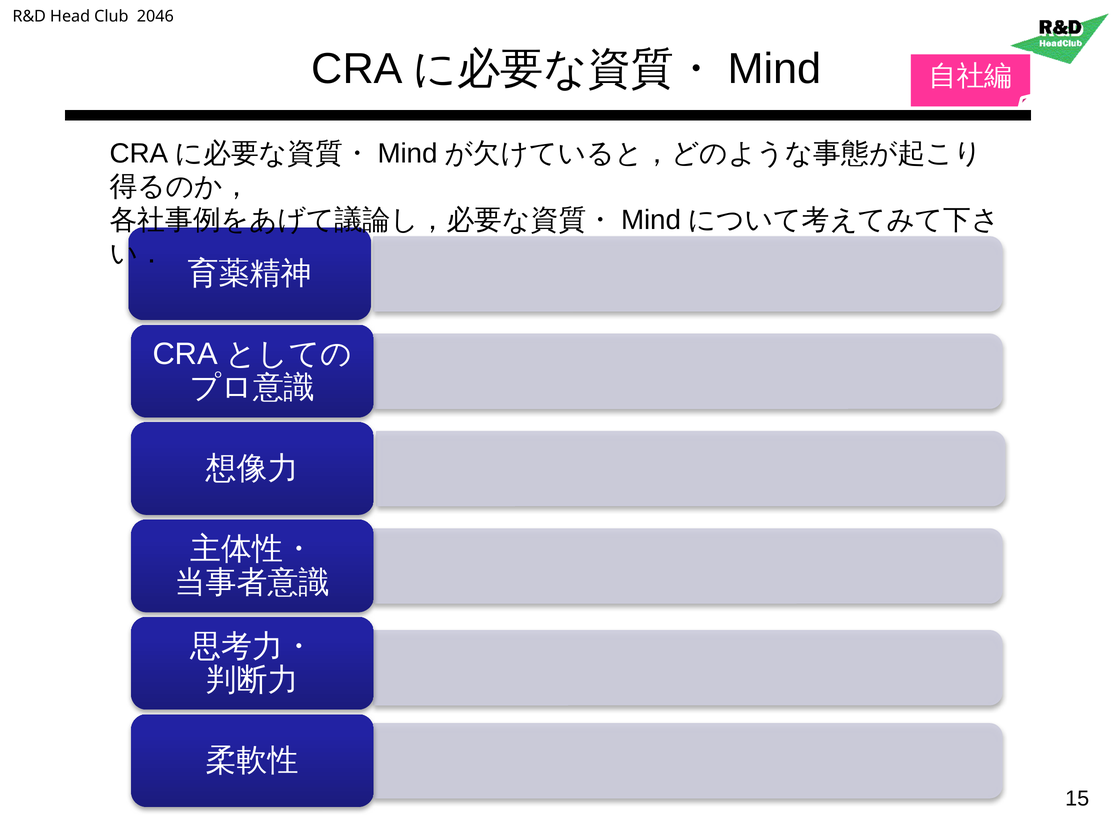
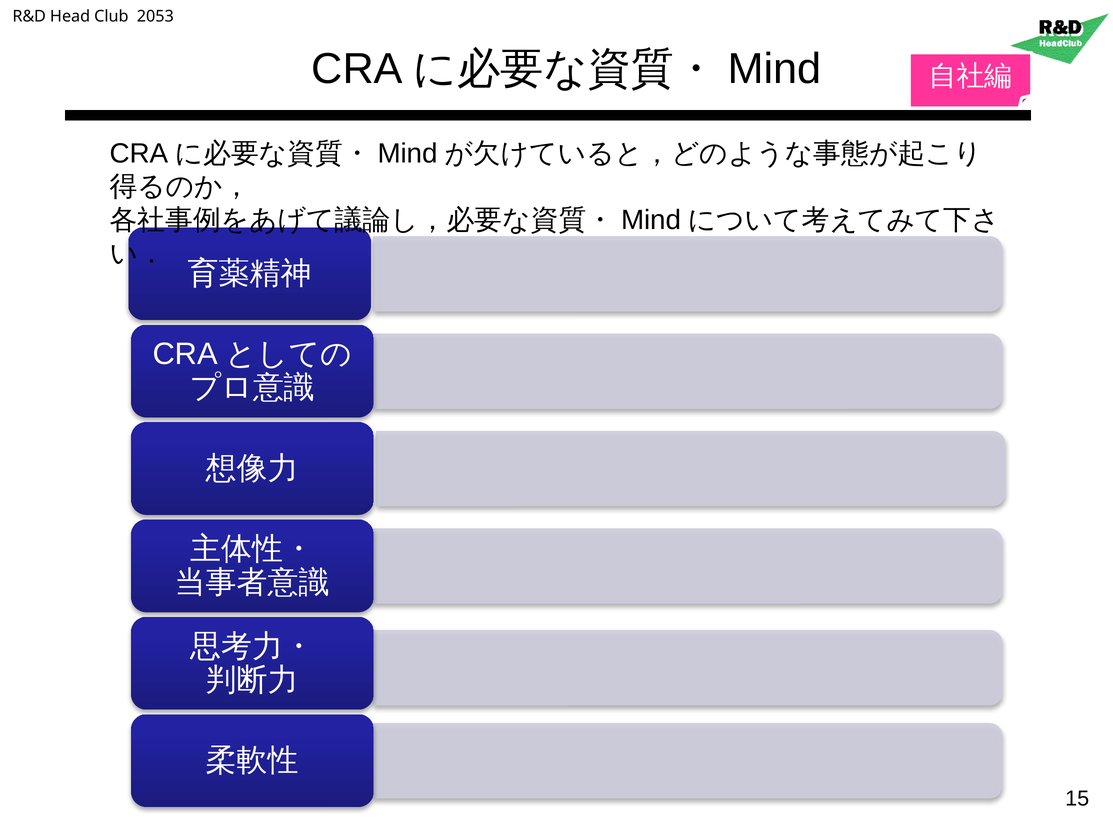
2046: 2046 -> 2053 (155, 16)
